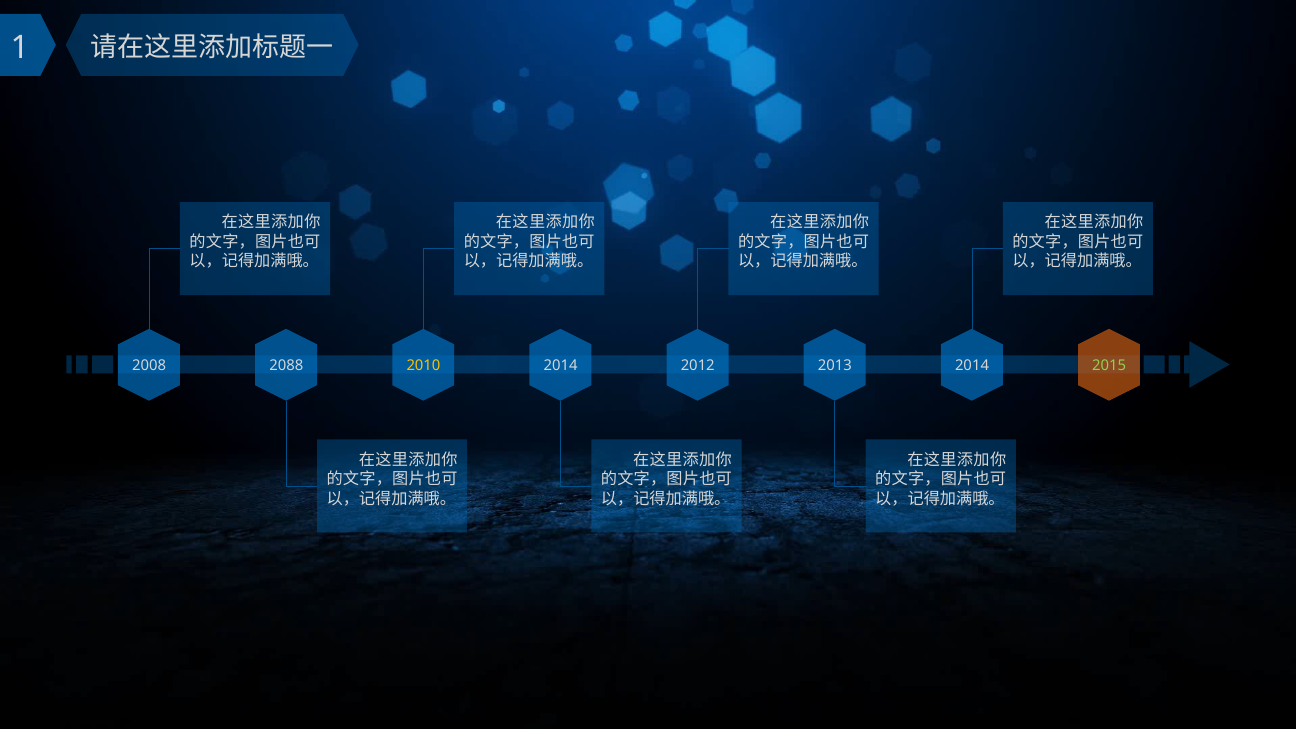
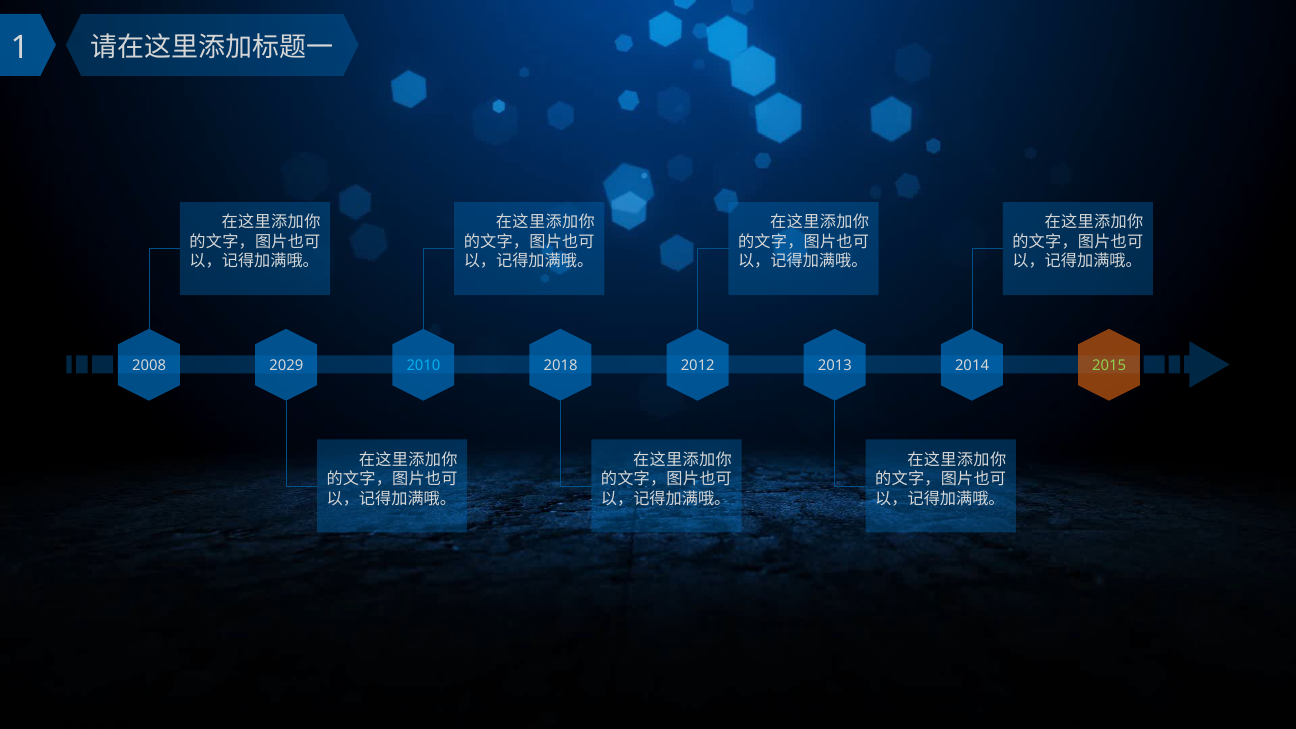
2088: 2088 -> 2029 (286, 366)
2010 colour: yellow -> light blue (423, 366)
2014: 2014 -> 2018 (561, 366)
